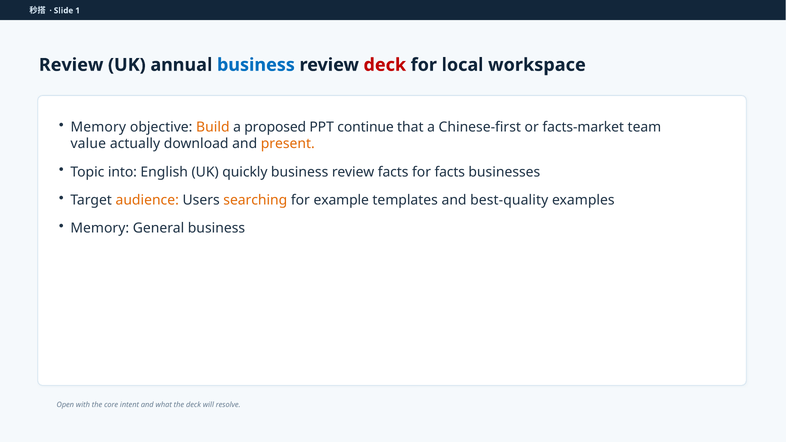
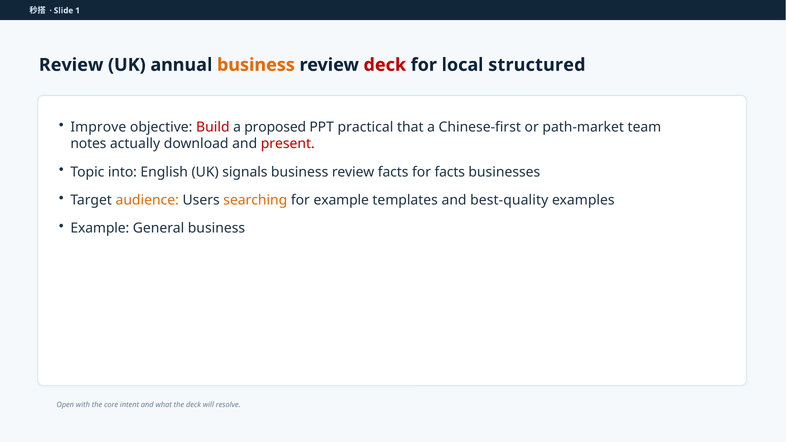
business colour: blue -> orange (256, 65)
workspace: workspace -> structured (537, 65)
Memory: Memory -> Improve (98, 127)
Build colour: orange -> red (213, 127)
continue: continue -> practical (365, 127)
facts-market: facts-market -> path-market (583, 127)
value: value -> notes (88, 144)
present colour: orange -> red (288, 144)
quickly: quickly -> signals (245, 172)
Memory: Memory -> Example (100, 228)
